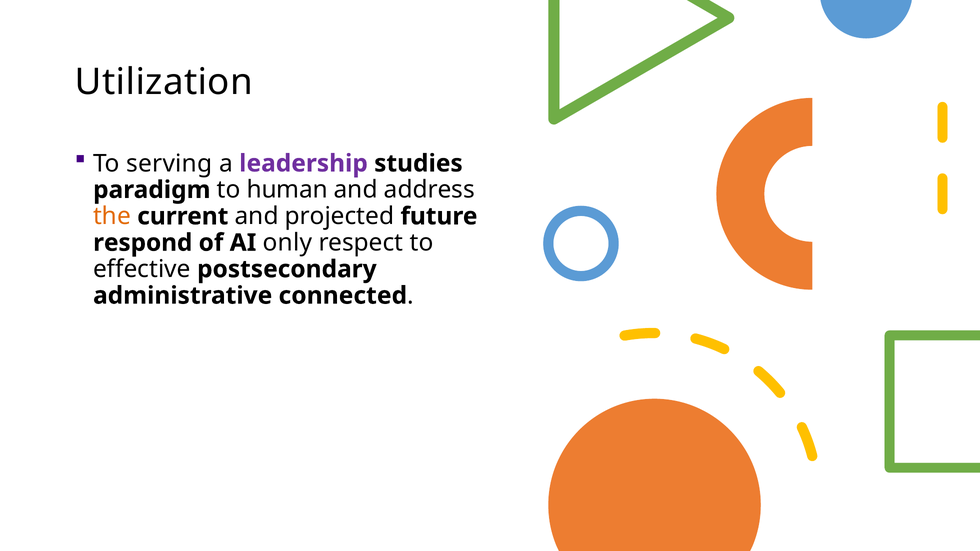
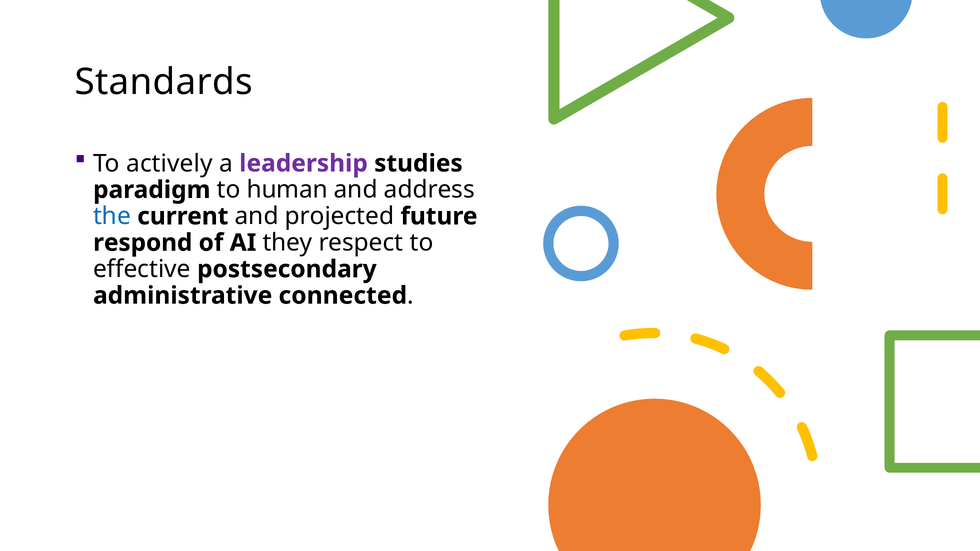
Utilization: Utilization -> Standards (164, 82)
serving: serving -> actively (169, 164)
the colour: orange -> blue (112, 216)
only: only -> they (288, 243)
